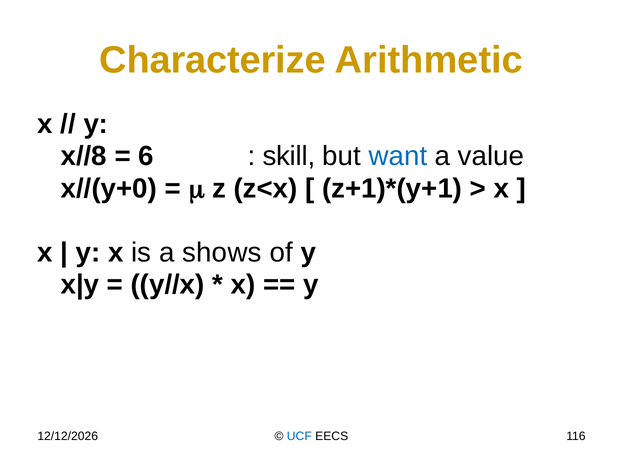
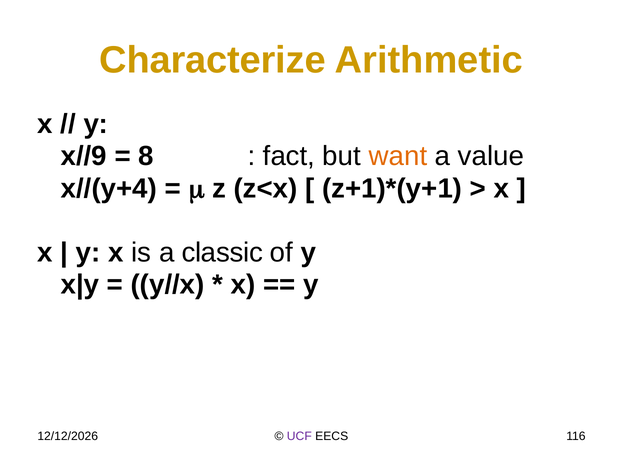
x//8: x//8 -> x//9 (84, 156)
6: 6 -> 8 (146, 156)
skill: skill -> fact (289, 156)
want colour: blue -> orange (398, 156)
x//(y+0: x//(y+0 -> x//(y+4 (109, 189)
shows: shows -> classic (222, 253)
UCF colour: blue -> purple (299, 437)
